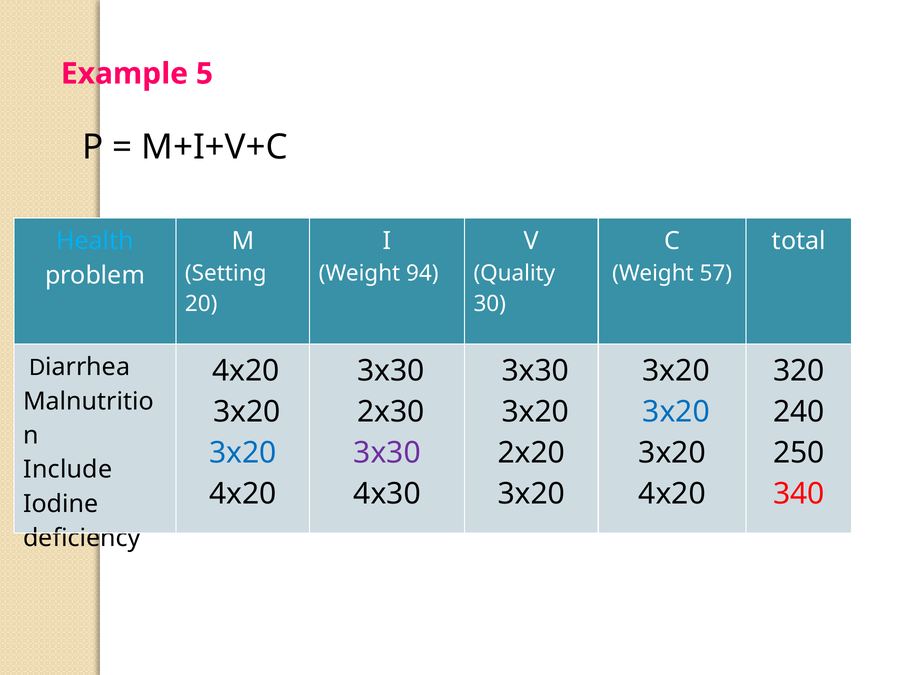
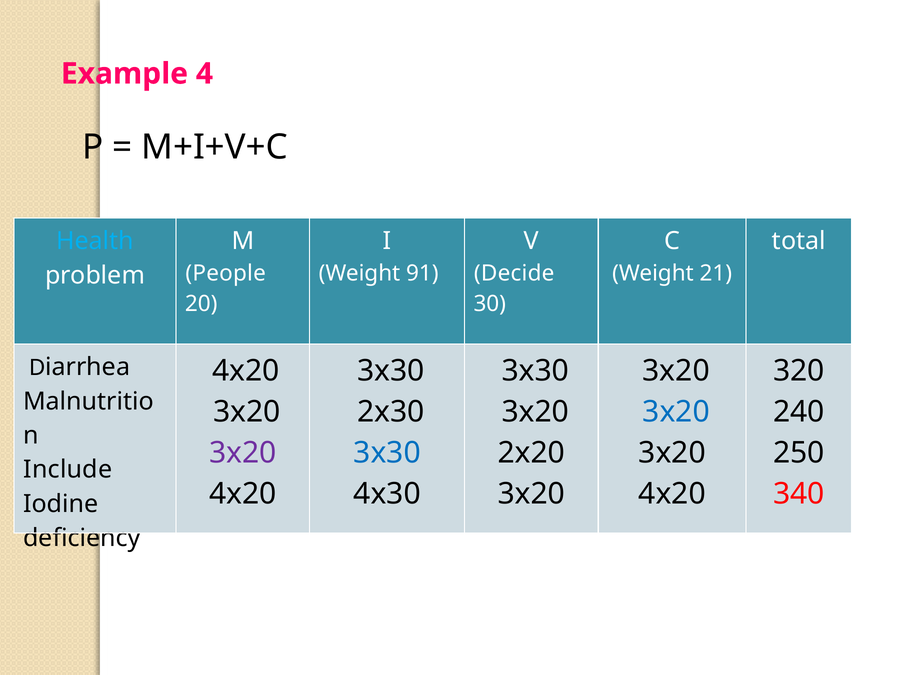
5: 5 -> 4 (204, 74)
Setting: Setting -> People (226, 274)
94: 94 -> 91 (422, 274)
Quality: Quality -> Decide (514, 274)
57: 57 -> 21 (716, 274)
3x20 colour: blue -> purple (243, 453)
3x30 colour: purple -> blue (387, 453)
